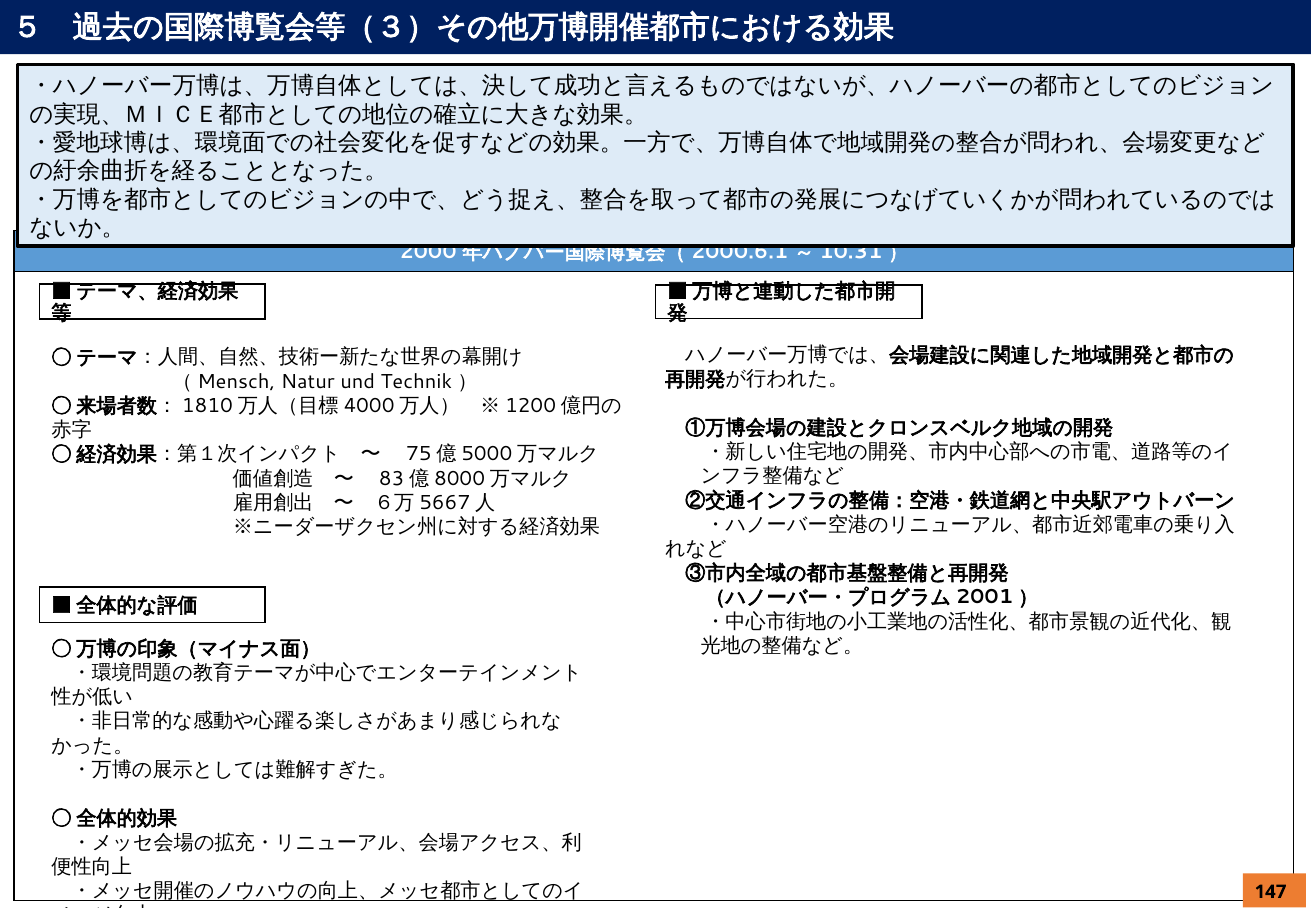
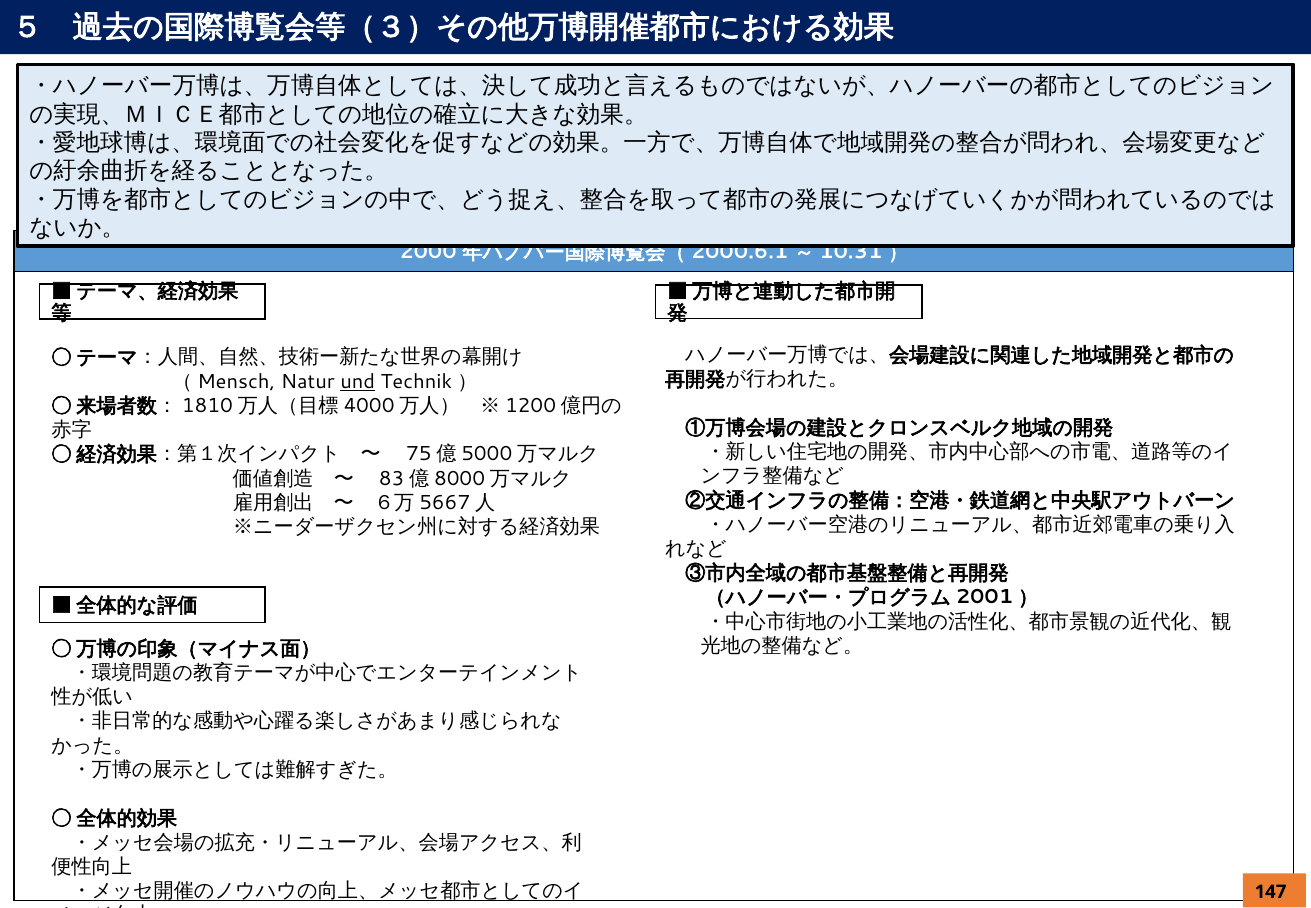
und underline: none -> present (358, 381)
